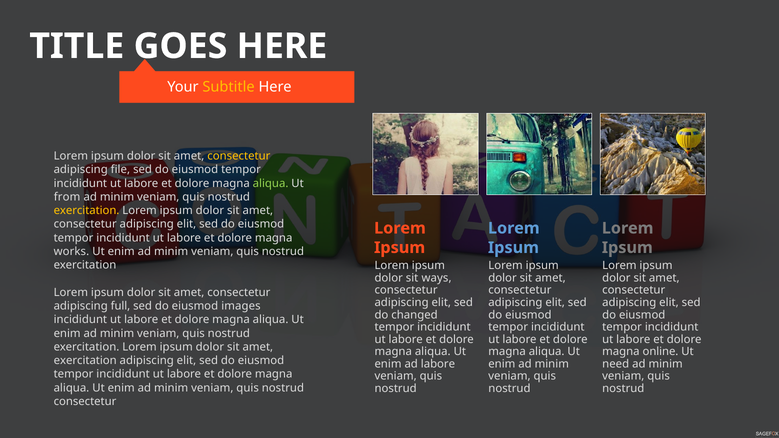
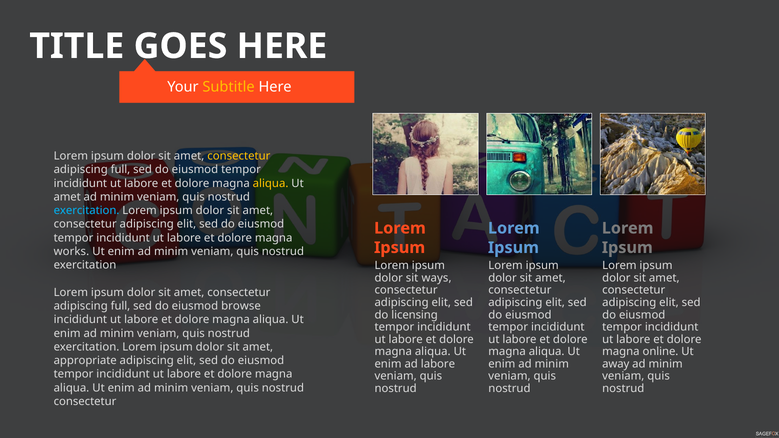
file: file -> full (120, 170)
aliqua colour: light green -> yellow (271, 183)
from: from -> amet (67, 197)
exercitation colour: yellow -> light blue (87, 211)
images: images -> browse (241, 306)
changed: changed -> licensing (415, 315)
exercitation: exercitation -> appropriate (85, 361)
need: need -> away (616, 364)
